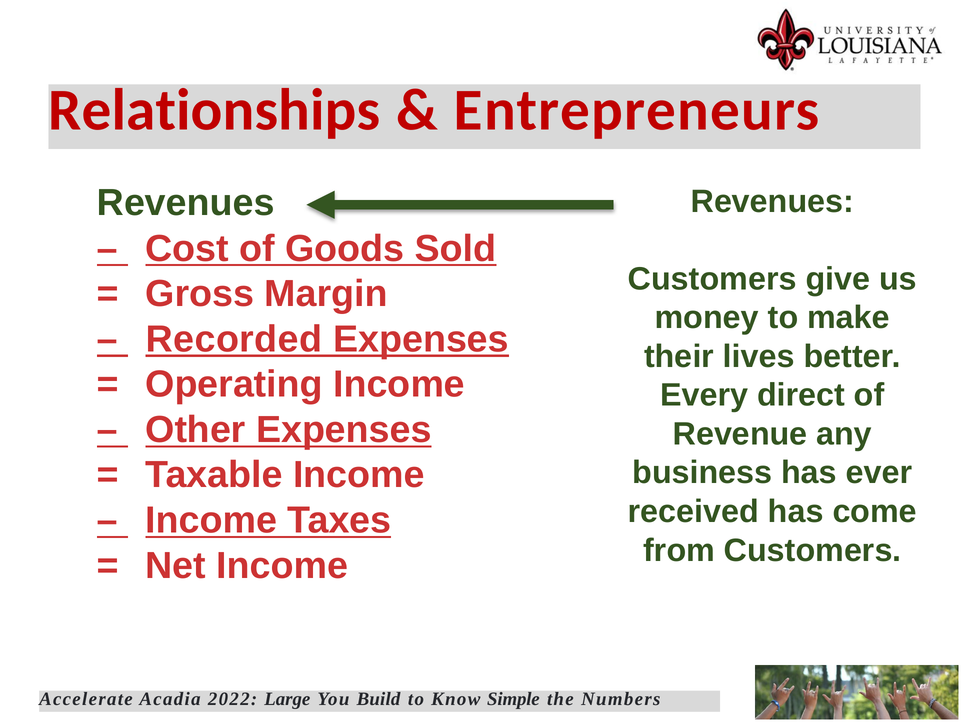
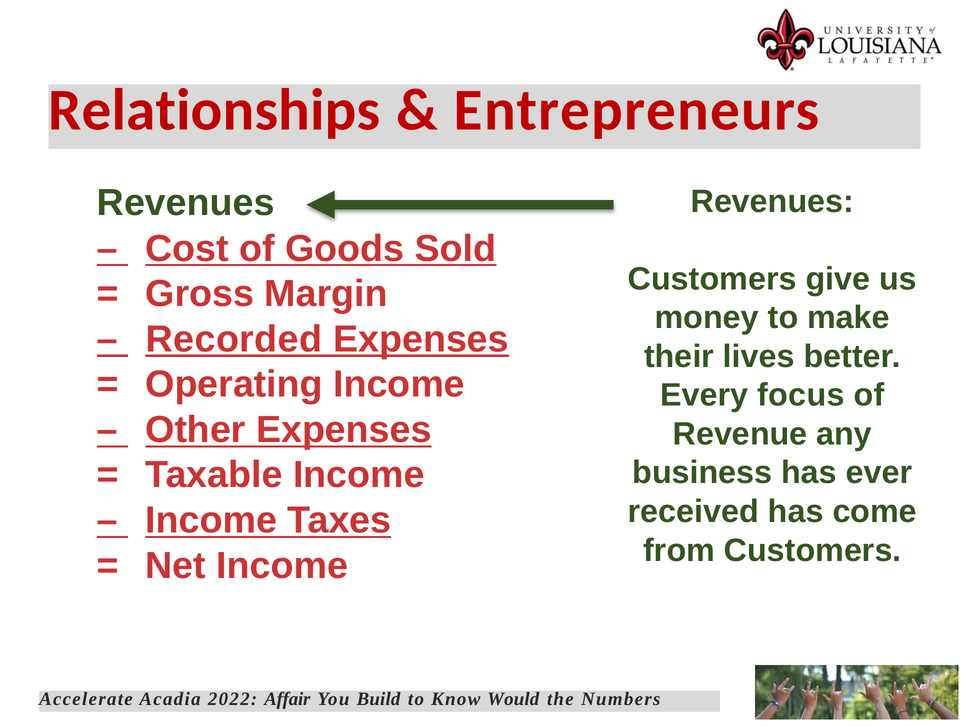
direct: direct -> focus (801, 395)
Large: Large -> Affair (287, 699)
Simple: Simple -> Would (513, 699)
